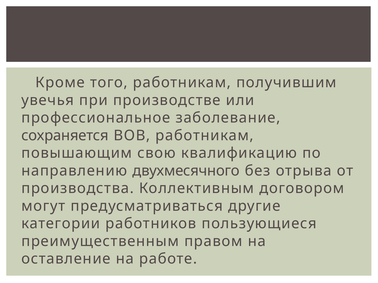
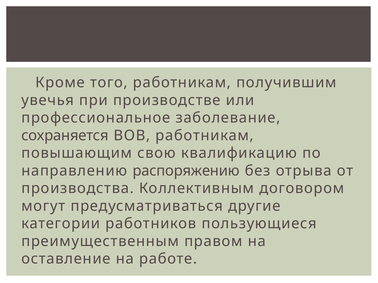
двухмесячного: двухмесячного -> распоряжению (186, 171)
